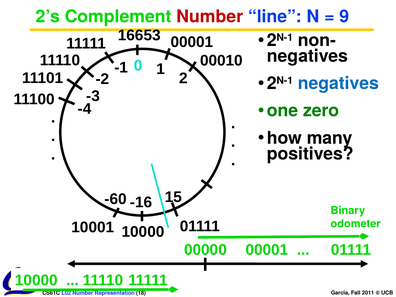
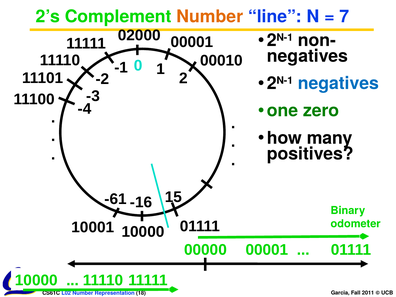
Number colour: red -> orange (210, 17)
9: 9 -> 7 (344, 17)
16653: 16653 -> 02000 (139, 35)
-60: -60 -> -61 (116, 199)
